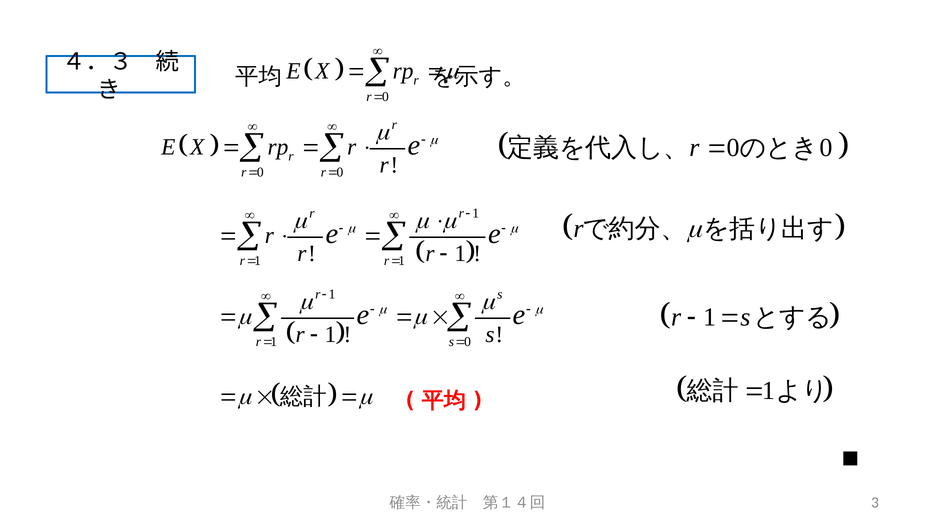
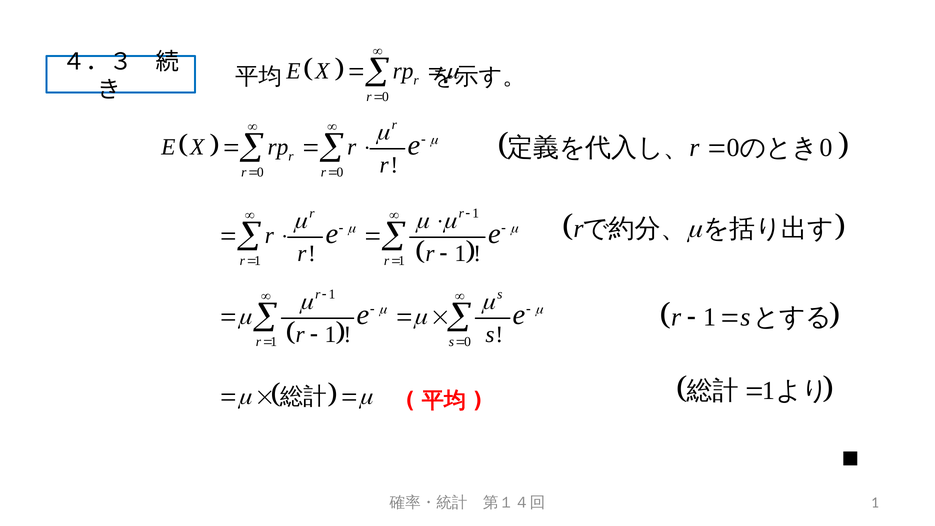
3: 3 -> 1 (875, 502)
